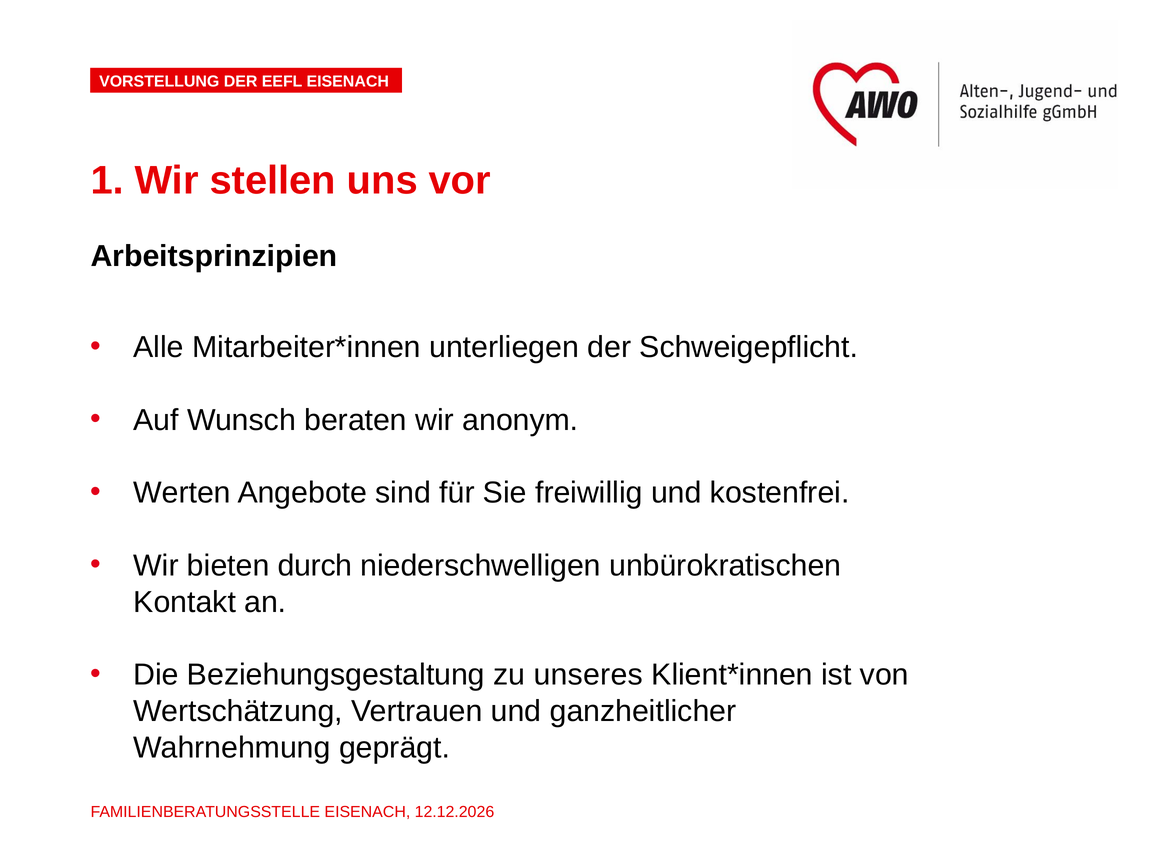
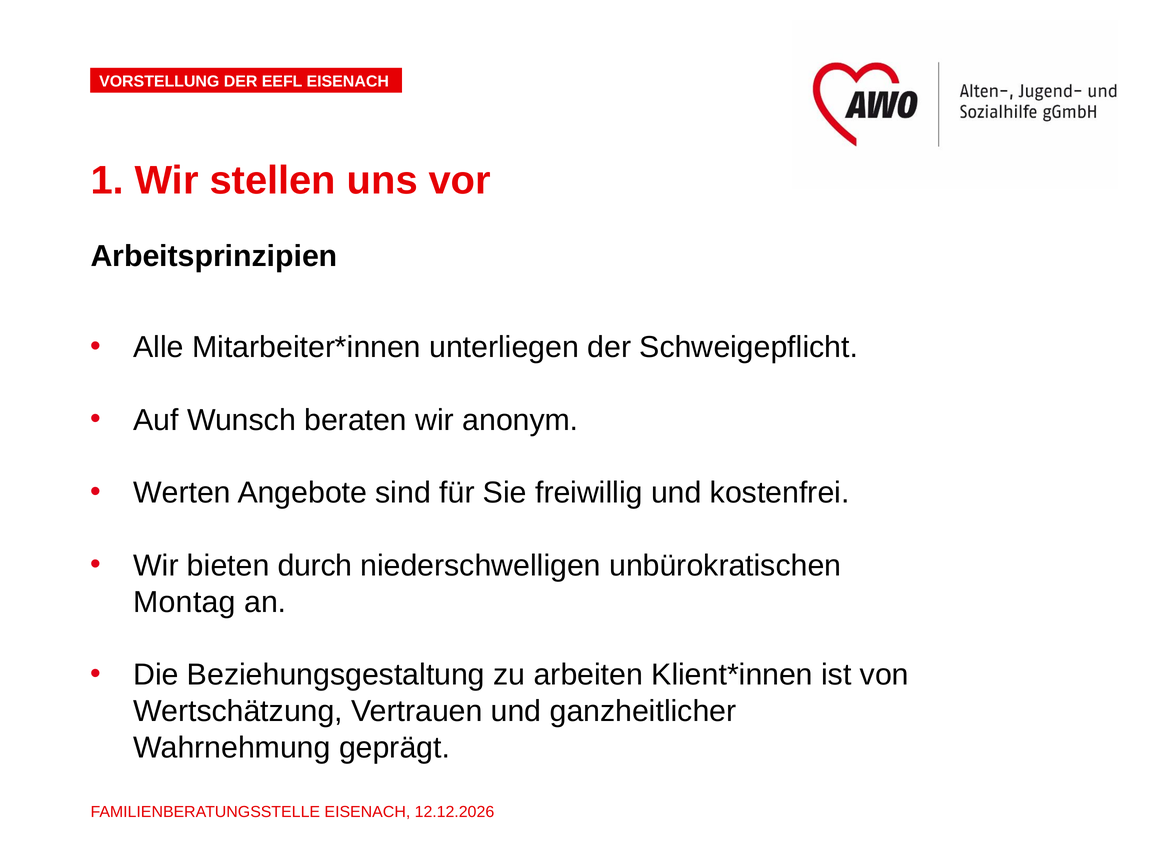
Kontakt: Kontakt -> Montag (185, 602)
unseres: unseres -> arbeiten (588, 675)
